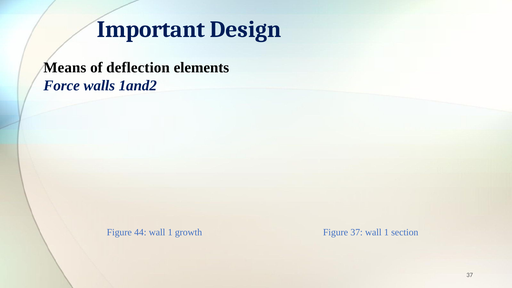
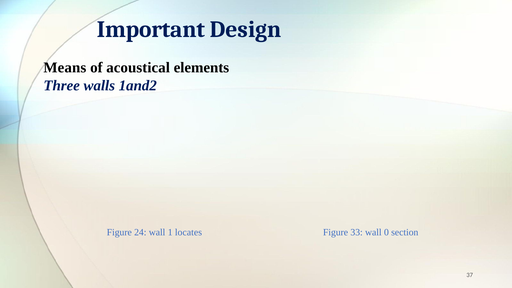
deflection: deflection -> acoustical (138, 68)
Force: Force -> Three (62, 85)
44: 44 -> 24 (140, 232)
growth: growth -> locates (188, 232)
Figure 37: 37 -> 33 (357, 232)
1: 1 -> 0 (386, 232)
